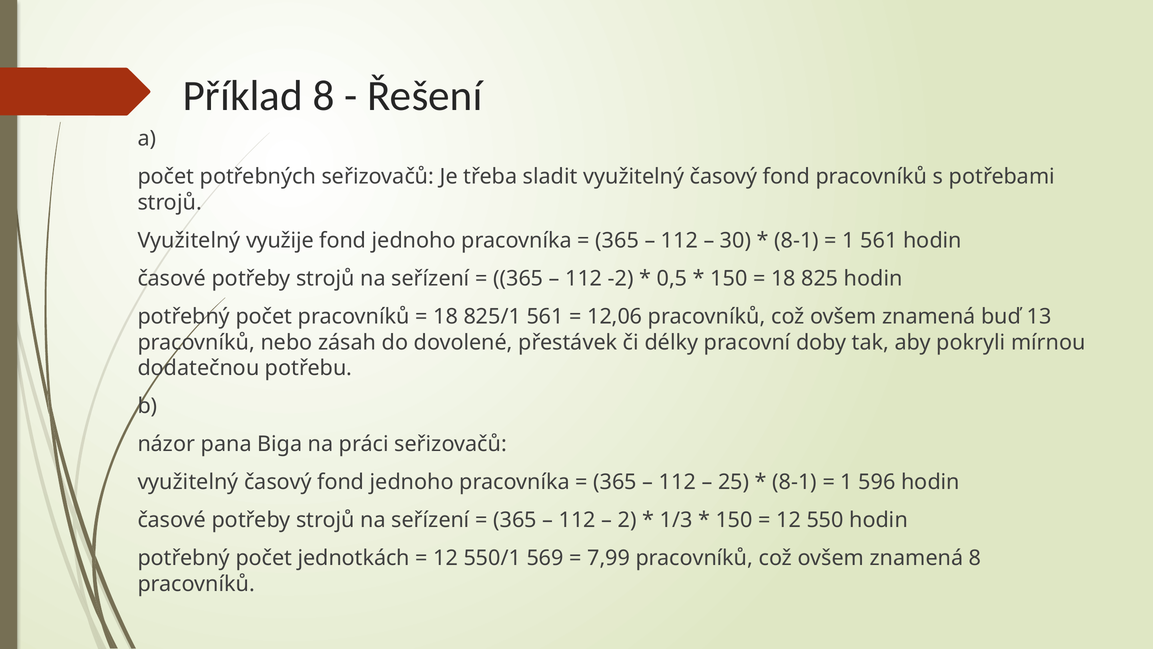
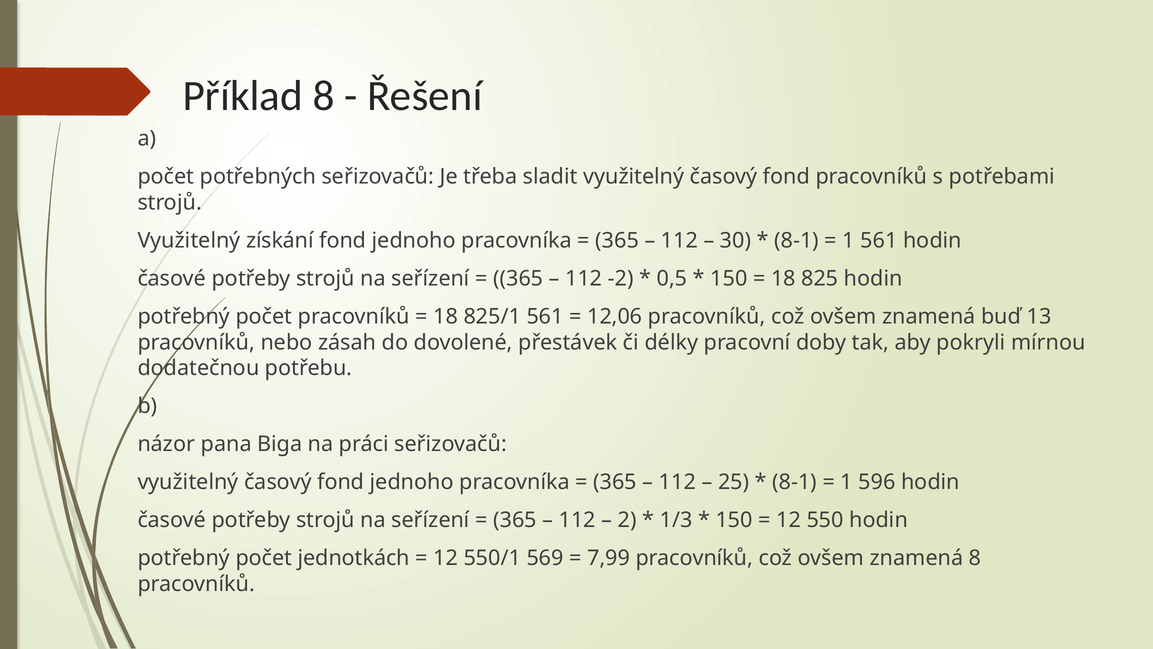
využije: využije -> získání (280, 240)
